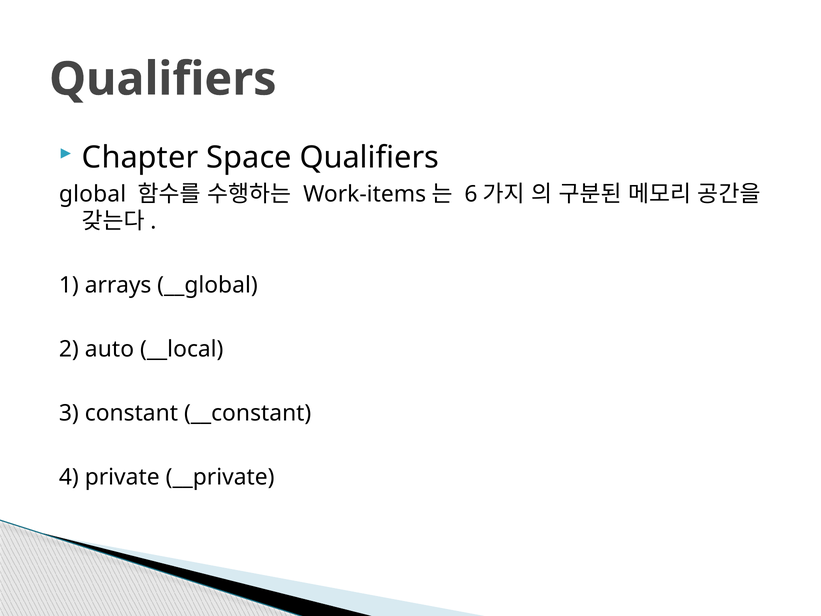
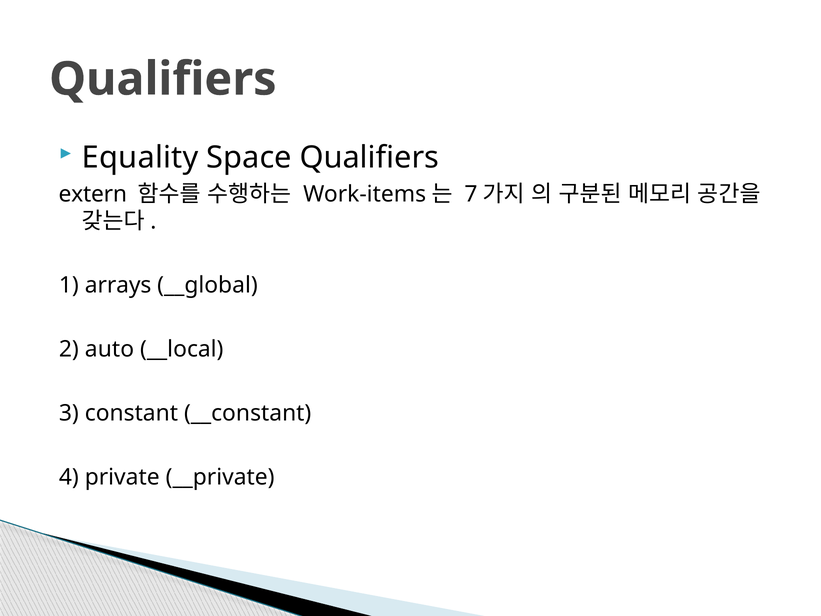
Chapter: Chapter -> Equality (140, 158)
global: global -> extern (93, 194)
6: 6 -> 7 (471, 194)
